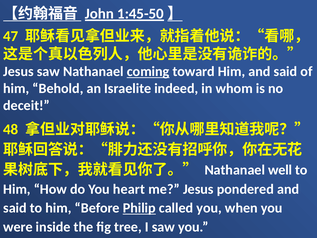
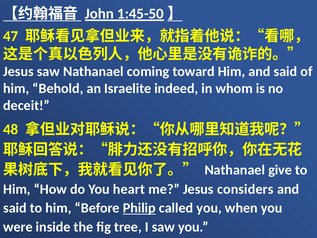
coming underline: present -> none (148, 71)
well: well -> give (280, 170)
pondered: pondered -> considers (245, 189)
